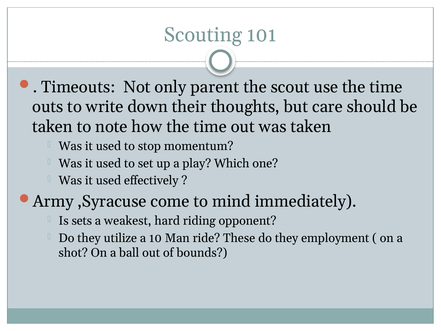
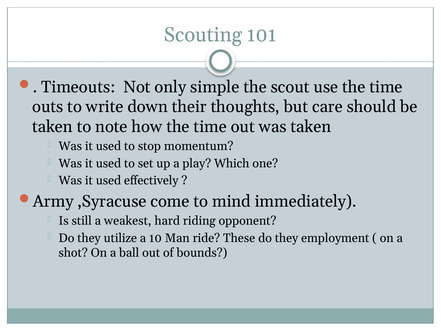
parent: parent -> simple (215, 87)
sets: sets -> still (82, 221)
